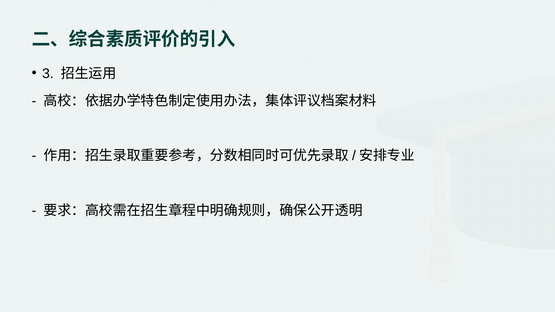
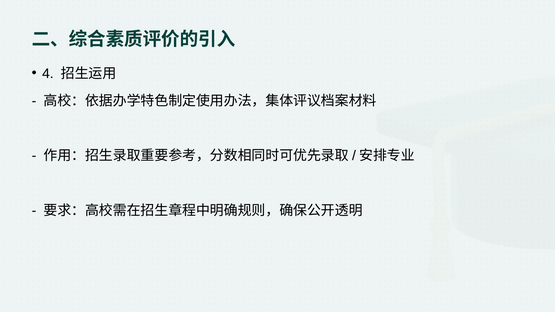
3: 3 -> 4 (48, 74)
